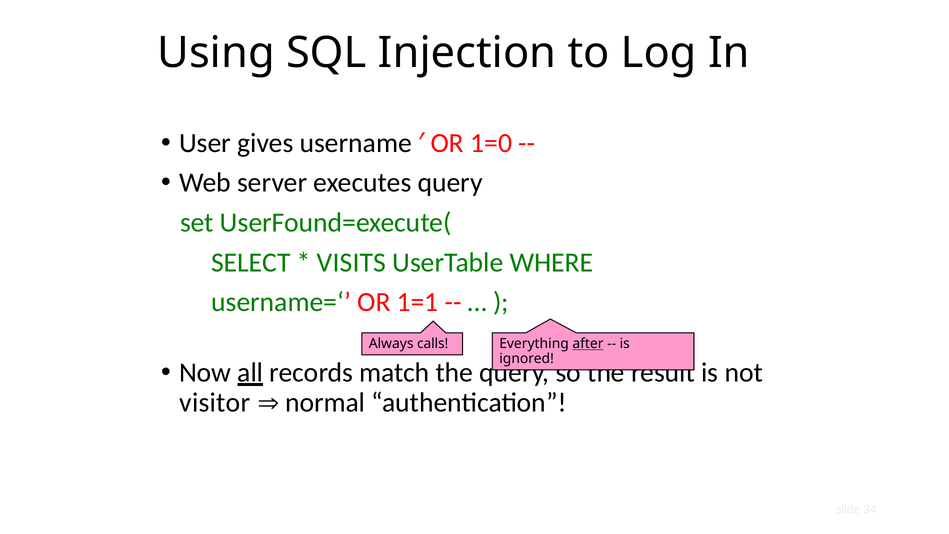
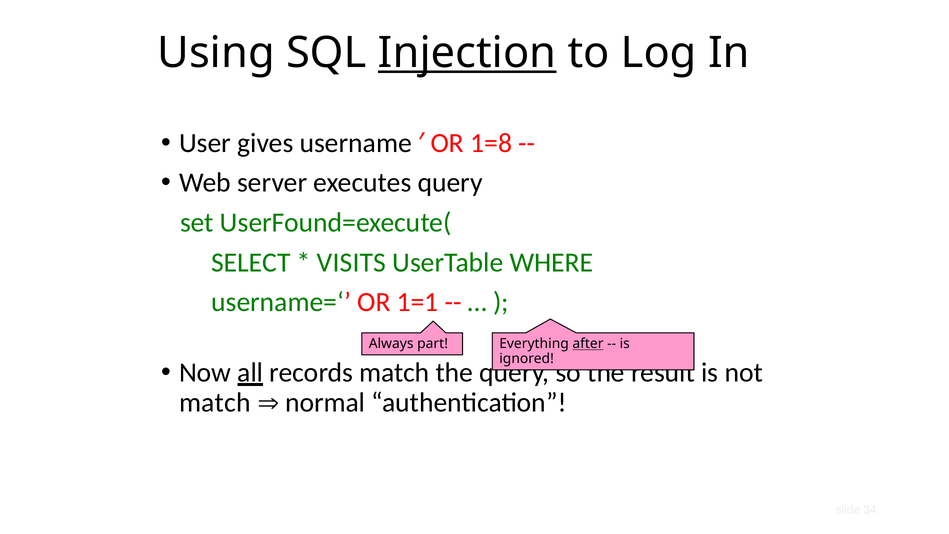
Injection underline: none -> present (467, 53)
1=0: 1=0 -> 1=8 (491, 143)
calls: calls -> part (433, 344)
visitor: visitor -> match (215, 402)
